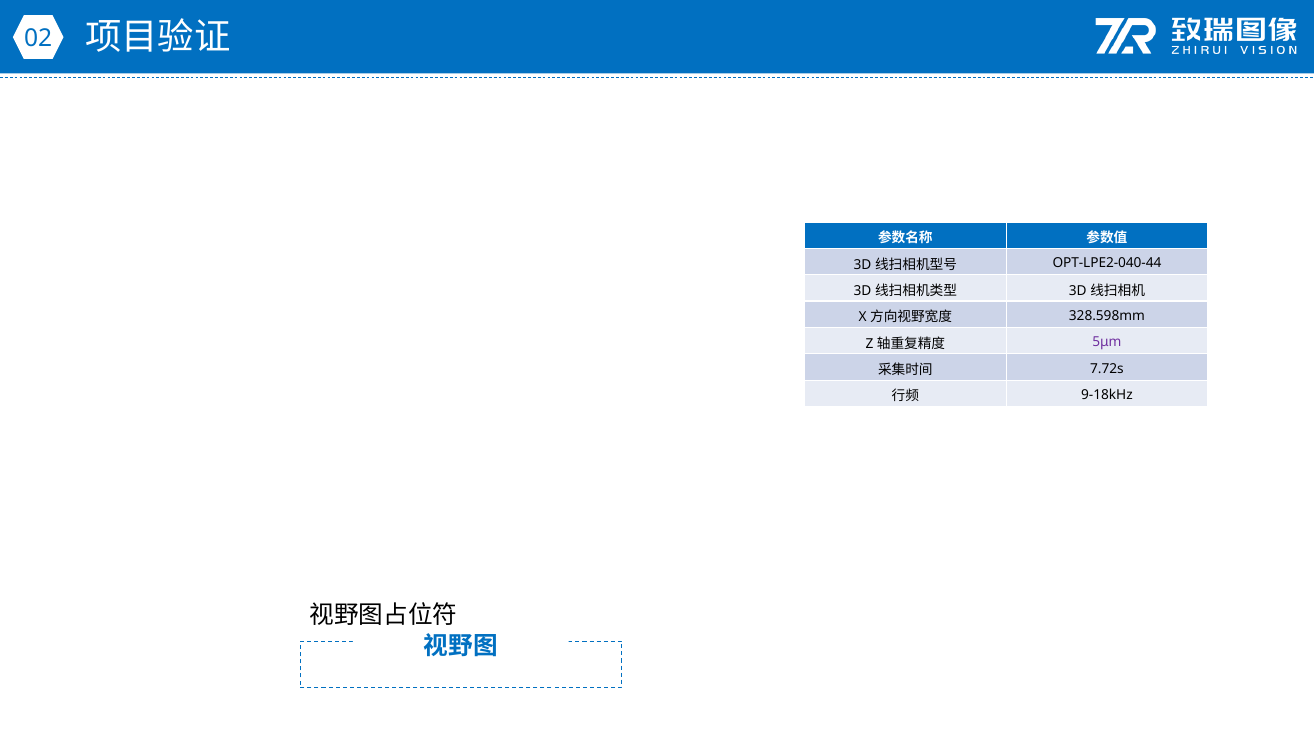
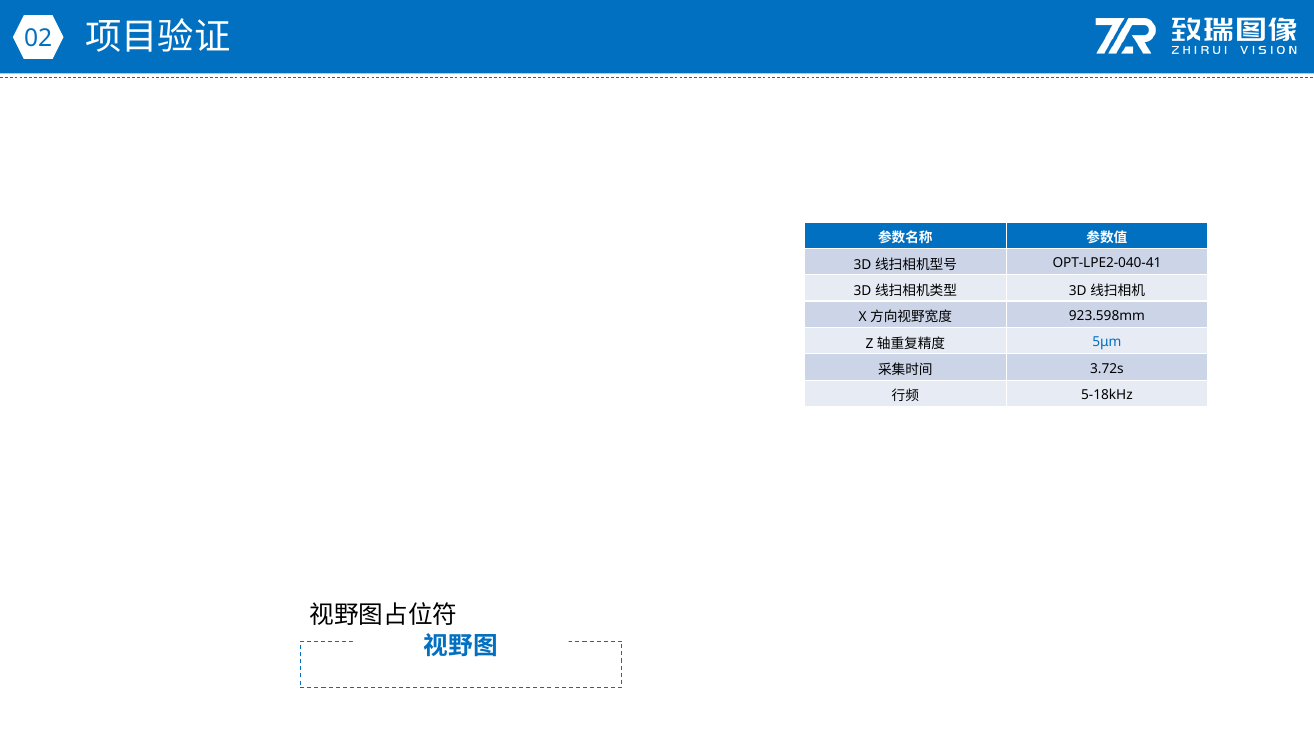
OPT-LPE2-040-44: OPT-LPE2-040-44 -> OPT-LPE2-040-41 (1107, 263)
328.598mm: 328.598mm -> 923.598mm (1107, 316)
5μm colour: purple -> blue (1107, 342)
7.72s: 7.72s -> 3.72s (1107, 369)
9-18kHz: 9-18kHz -> 5-18kHz (1107, 395)
